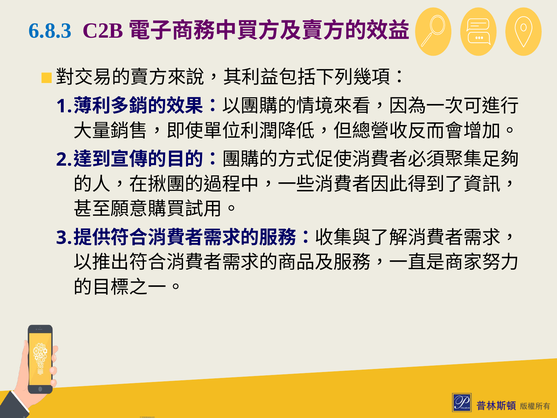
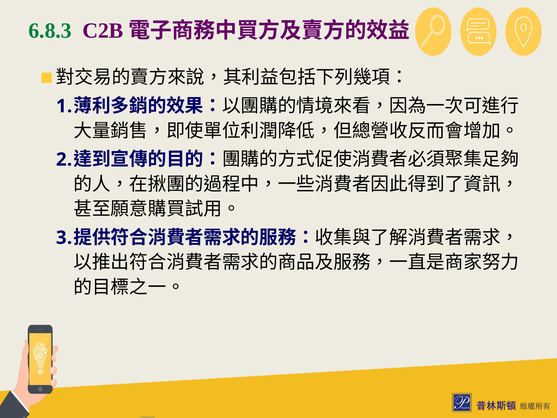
6.8.3 colour: blue -> green (50, 31)
